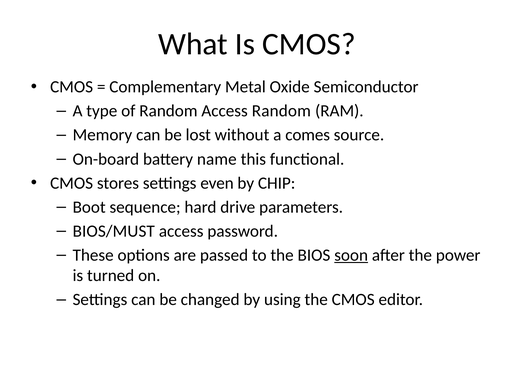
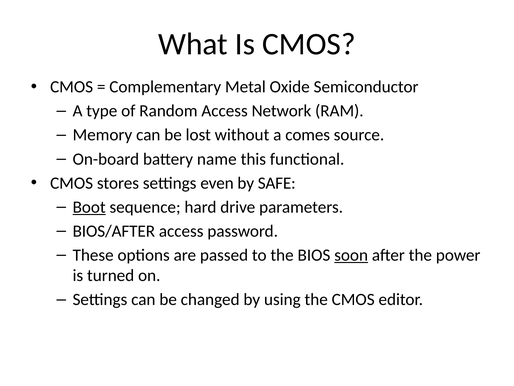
Access Random: Random -> Network (281, 111)
CHIP: CHIP -> SAFE (277, 183)
Boot underline: none -> present (89, 207)
BIOS/MUST: BIOS/MUST -> BIOS/AFTER (114, 231)
